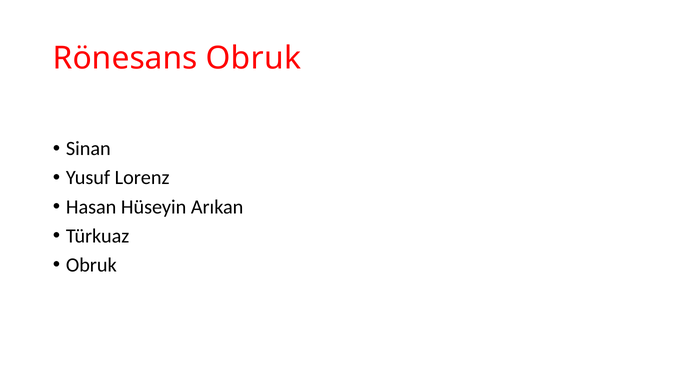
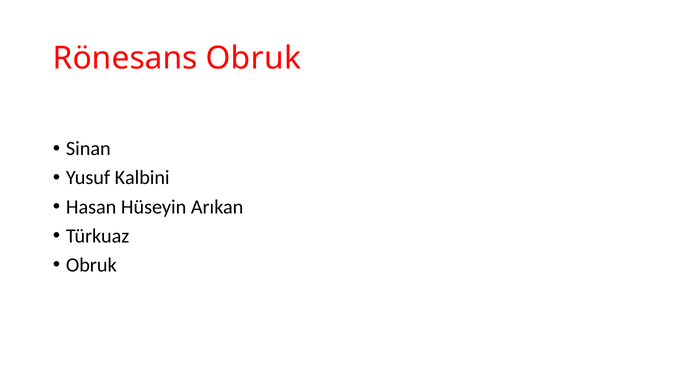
Lorenz: Lorenz -> Kalbini (142, 178)
